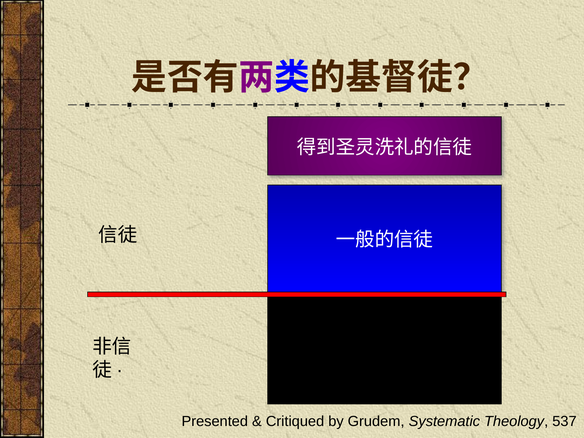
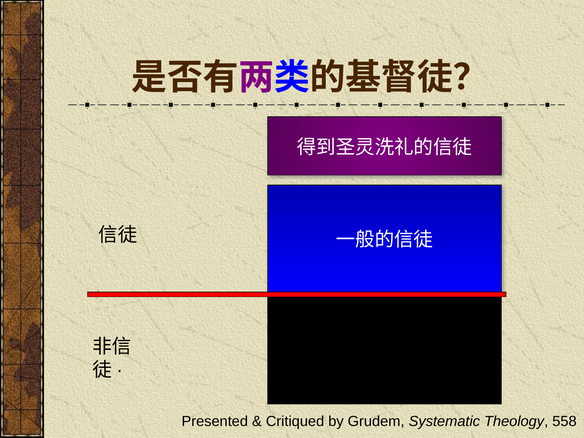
537: 537 -> 558 (564, 421)
